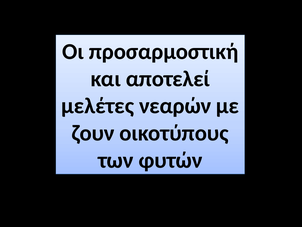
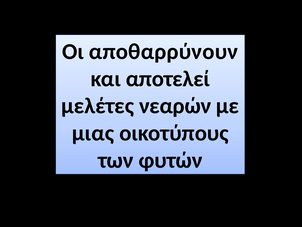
προσαρμοστική: προσαρμοστική -> αποθαρρύνουν (164, 51)
ζουν: ζουν -> μιας (93, 133)
